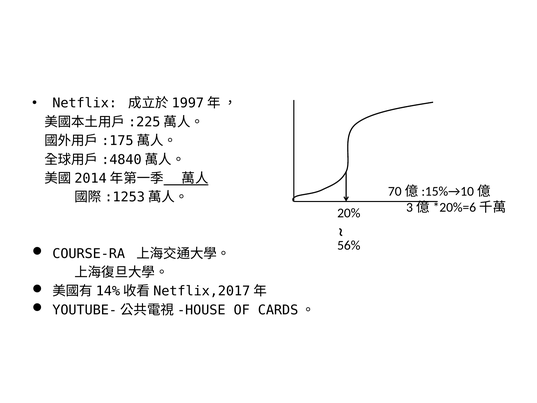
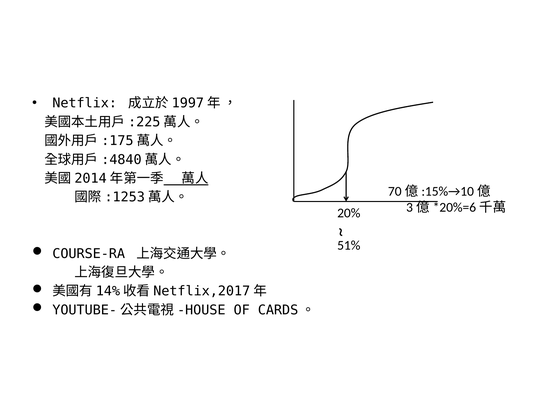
56%: 56% -> 51% (349, 245)
